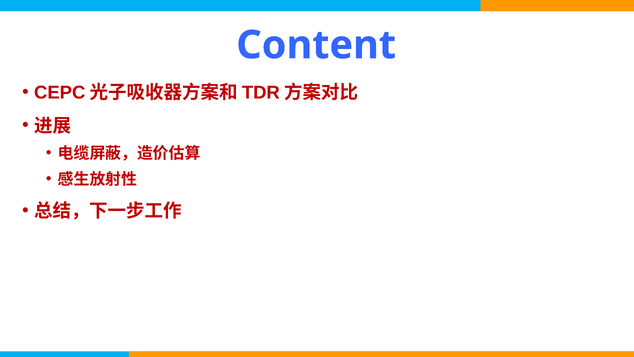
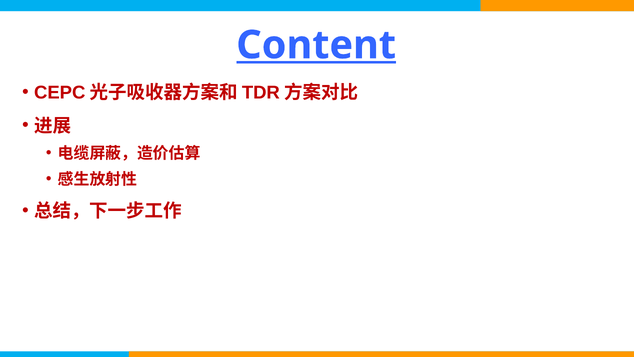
Content underline: none -> present (316, 45)
